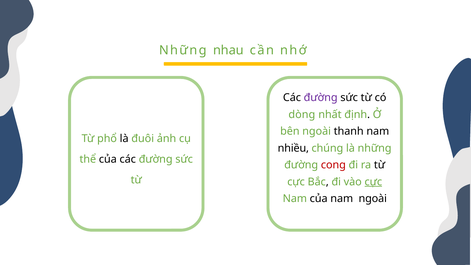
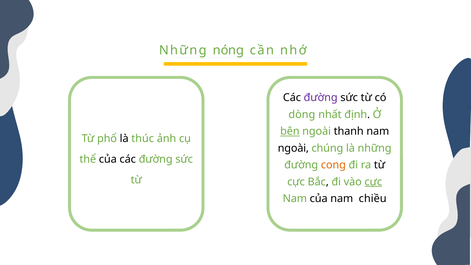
nhau: nhau -> nóng (228, 50)
bên underline: none -> present (290, 131)
đuôi: đuôi -> thúc (143, 139)
nhiều: nhiều -> ngoài (293, 148)
cong colour: red -> orange (333, 165)
nam ngoài: ngoài -> chiều (373, 199)
